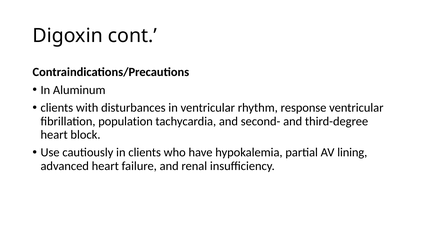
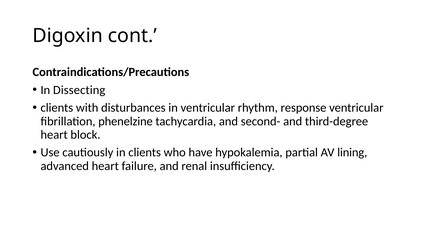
Aluminum: Aluminum -> Dissecting (79, 90)
population: population -> phenelzine (126, 121)
